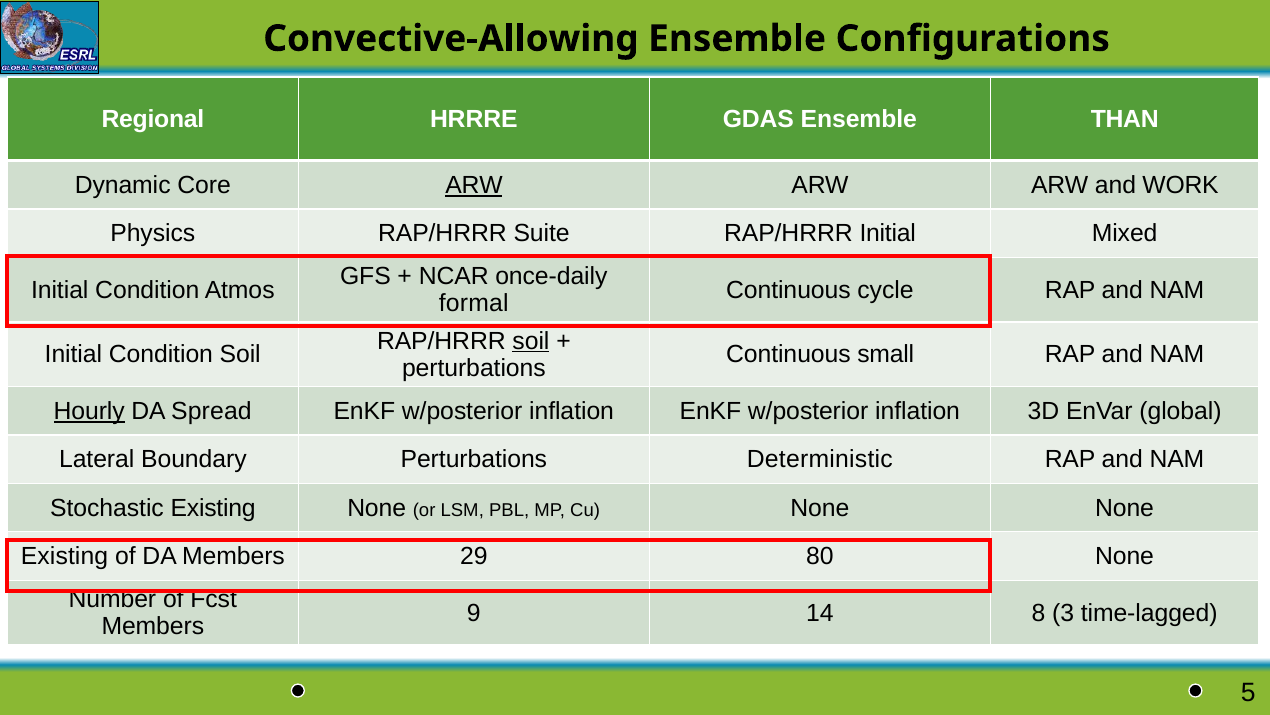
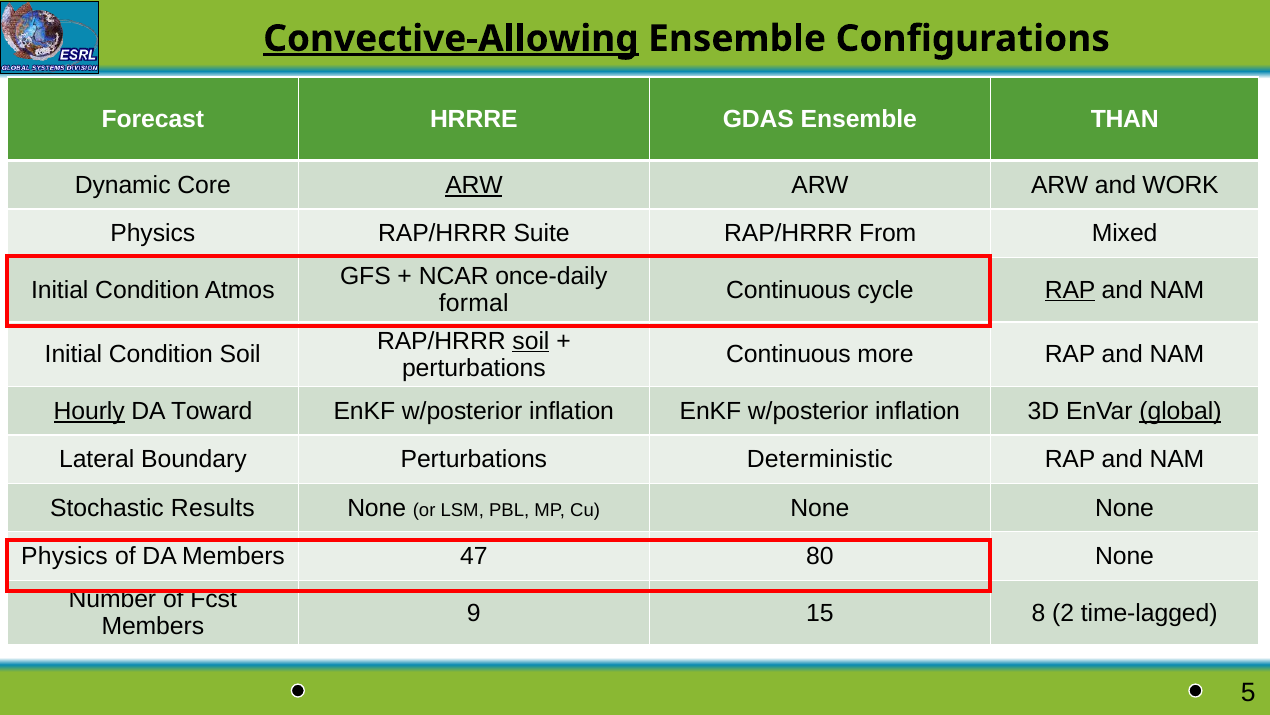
Convective-Allowing underline: none -> present (451, 39)
Regional: Regional -> Forecast (153, 119)
RAP/HRRR Initial: Initial -> From (888, 233)
RAP underline: none -> present (1070, 290)
small: small -> more (886, 354)
Spread: Spread -> Toward (212, 411)
global underline: none -> present (1180, 411)
Stochastic Existing: Existing -> Results (213, 508)
Existing: Existing -> Physics (64, 556)
29: 29 -> 47 (474, 556)
14: 14 -> 15 (820, 612)
3: 3 -> 2 (1063, 612)
